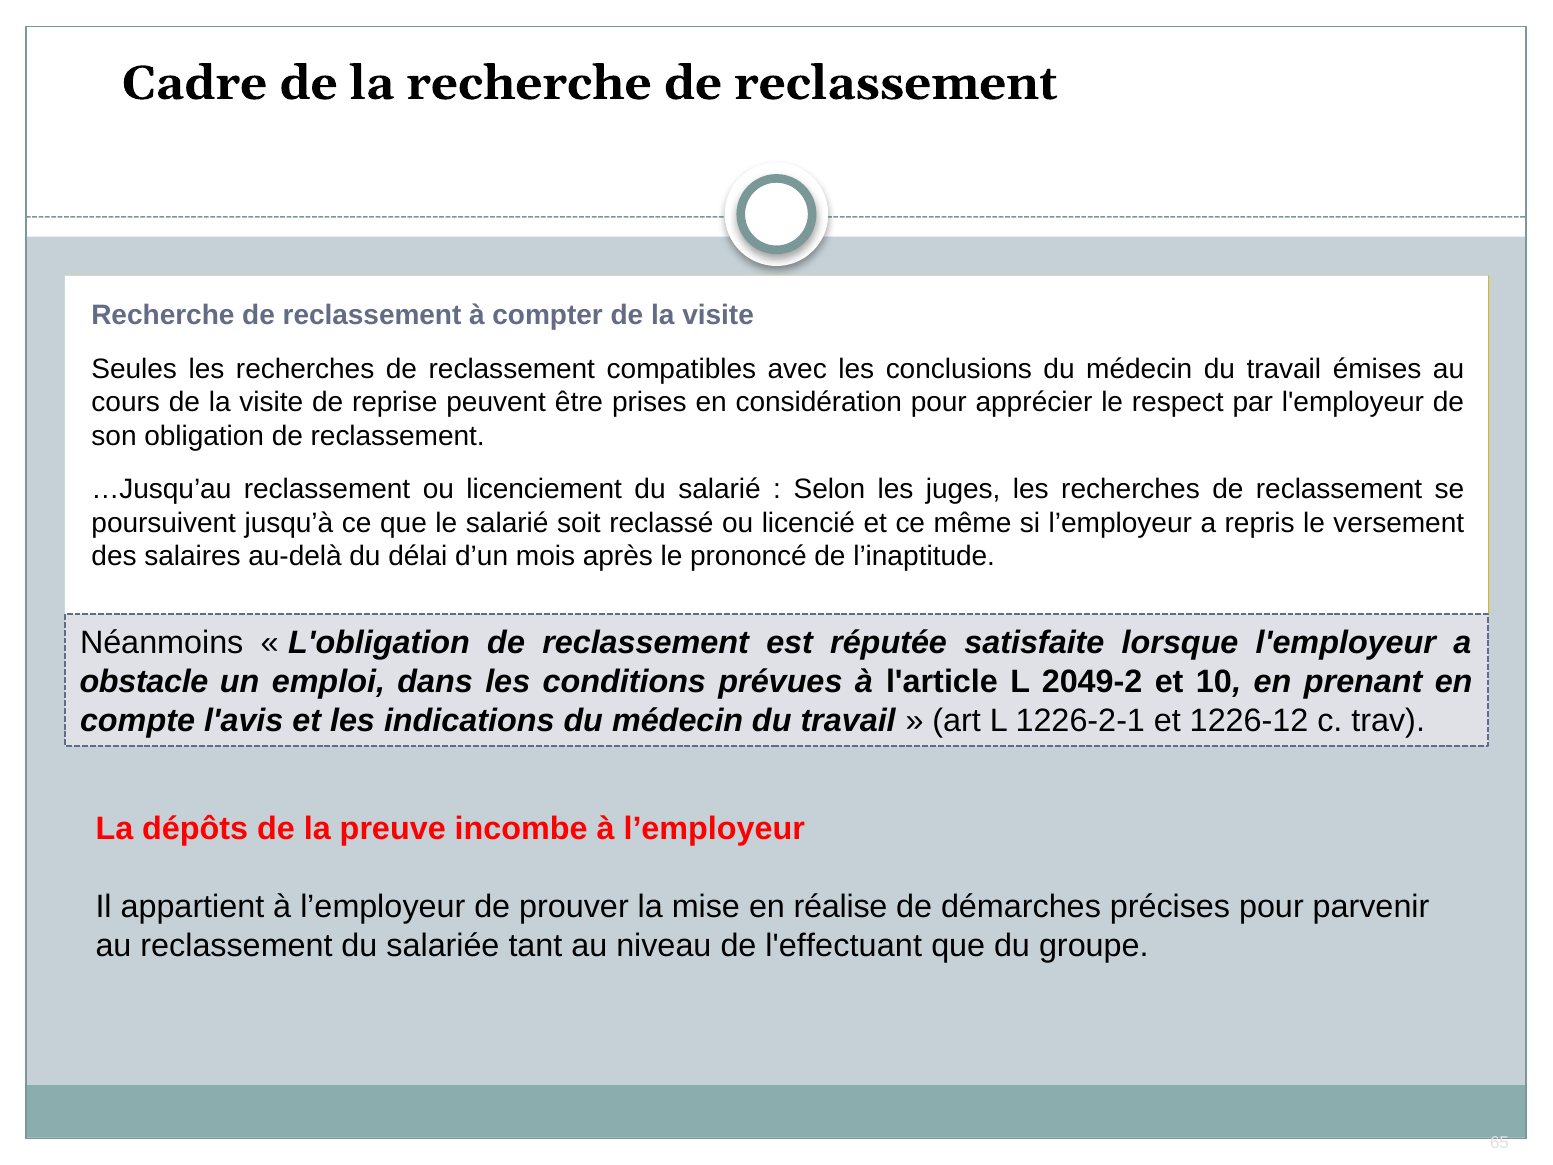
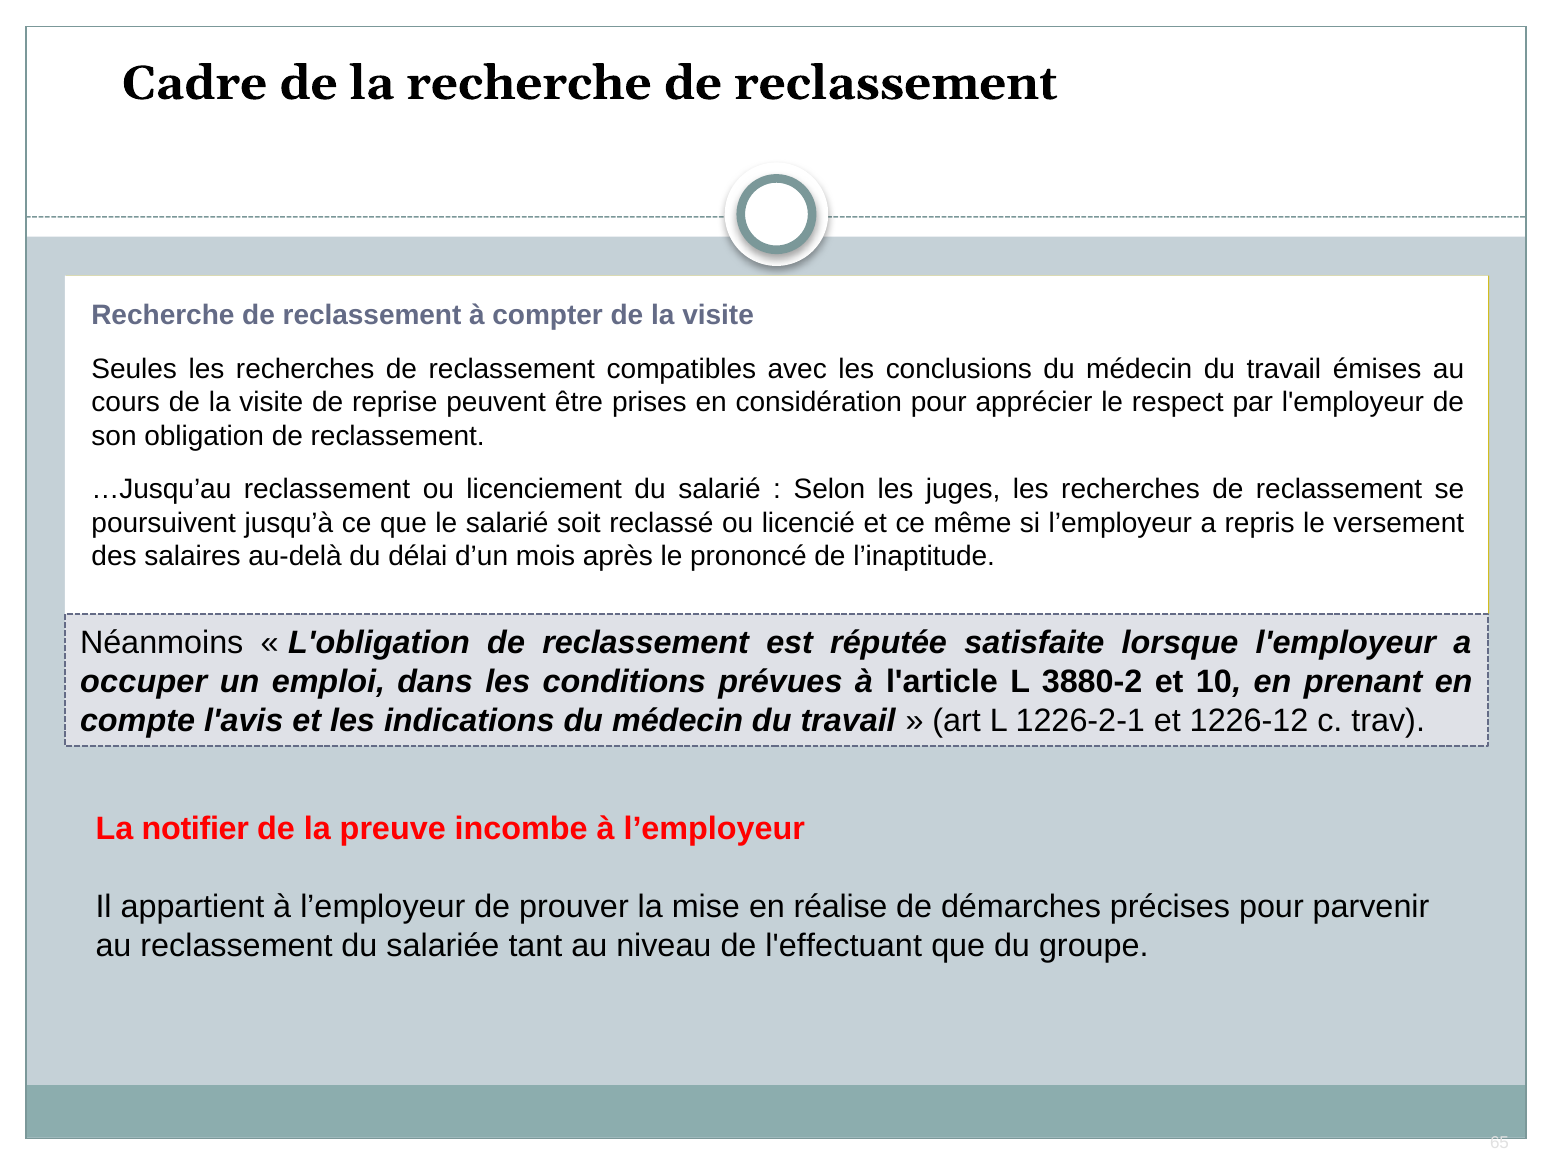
obstacle: obstacle -> occuper (144, 682)
2049-2: 2049-2 -> 3880-2 (1092, 682)
dépôts: dépôts -> notifier (195, 829)
